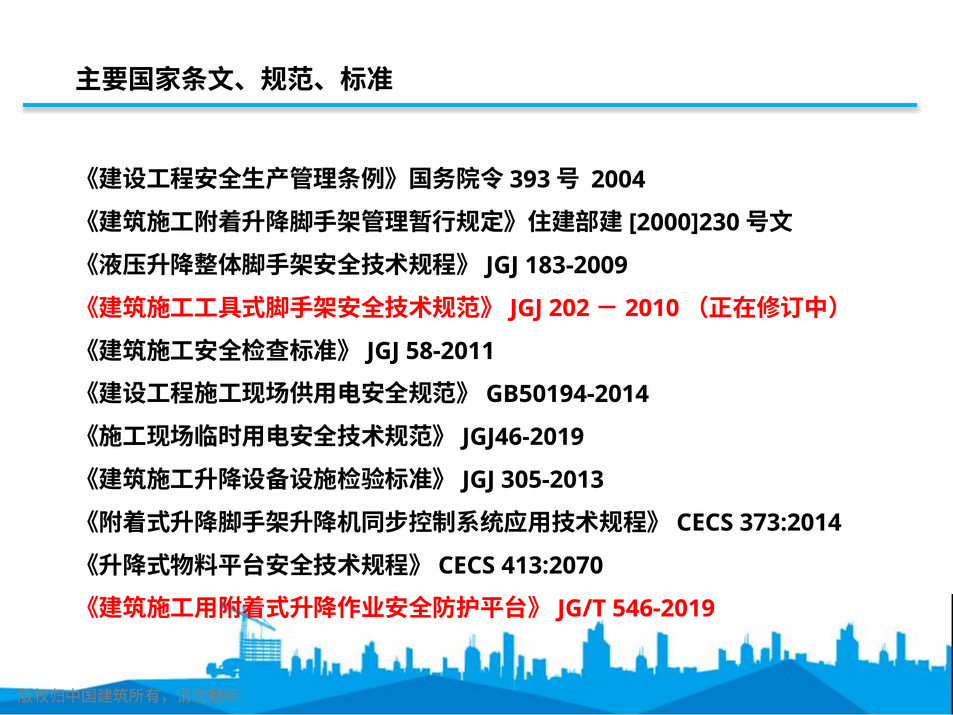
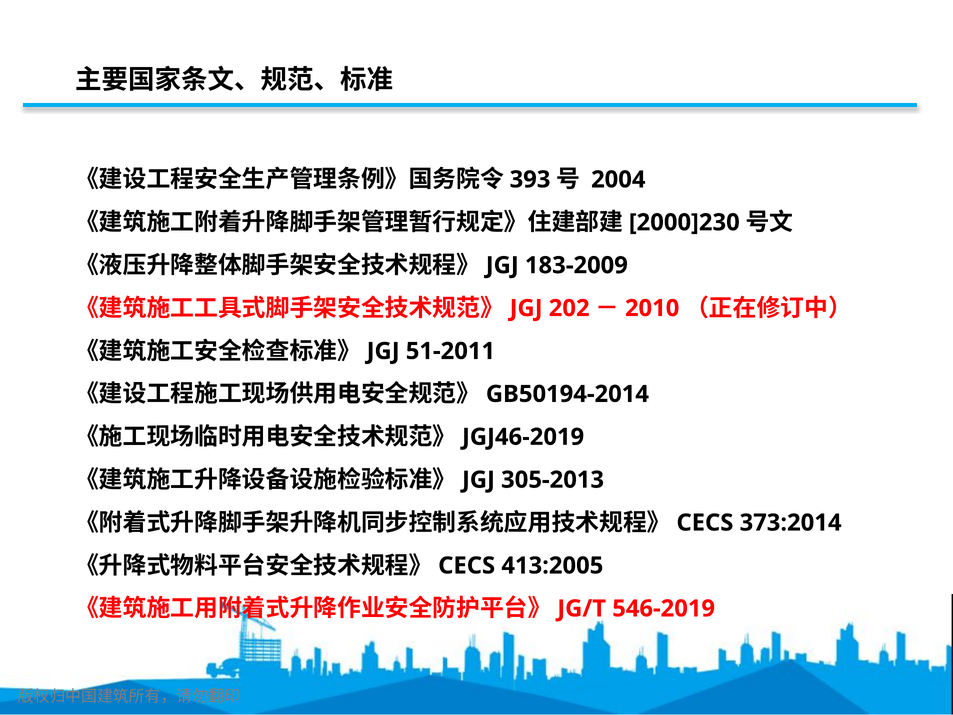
58-2011: 58-2011 -> 51-2011 (450, 351)
413:2070: 413:2070 -> 413:2005 (552, 565)
